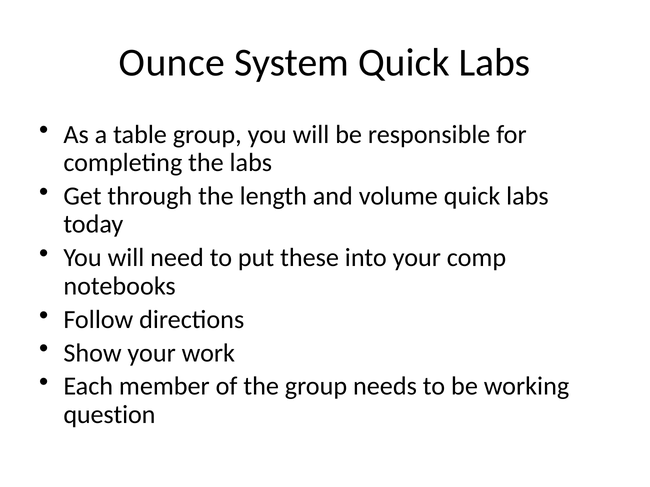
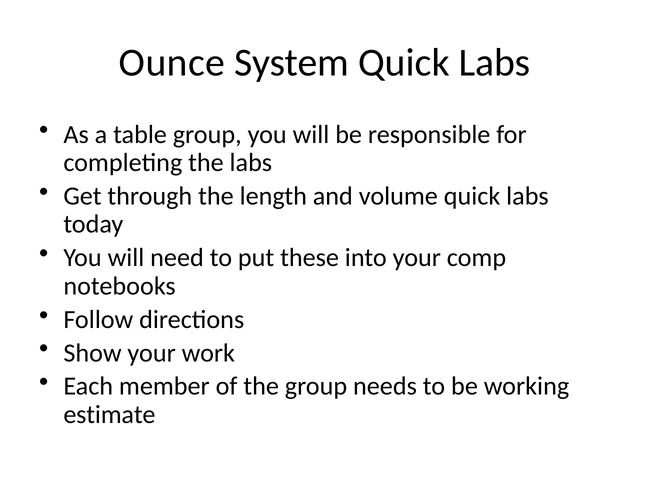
question: question -> estimate (109, 415)
